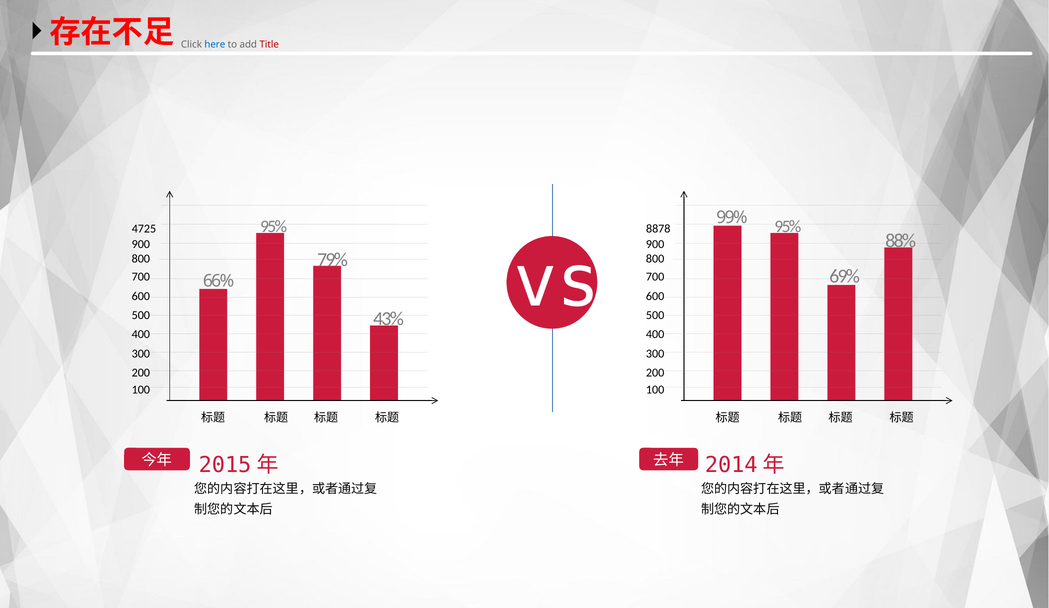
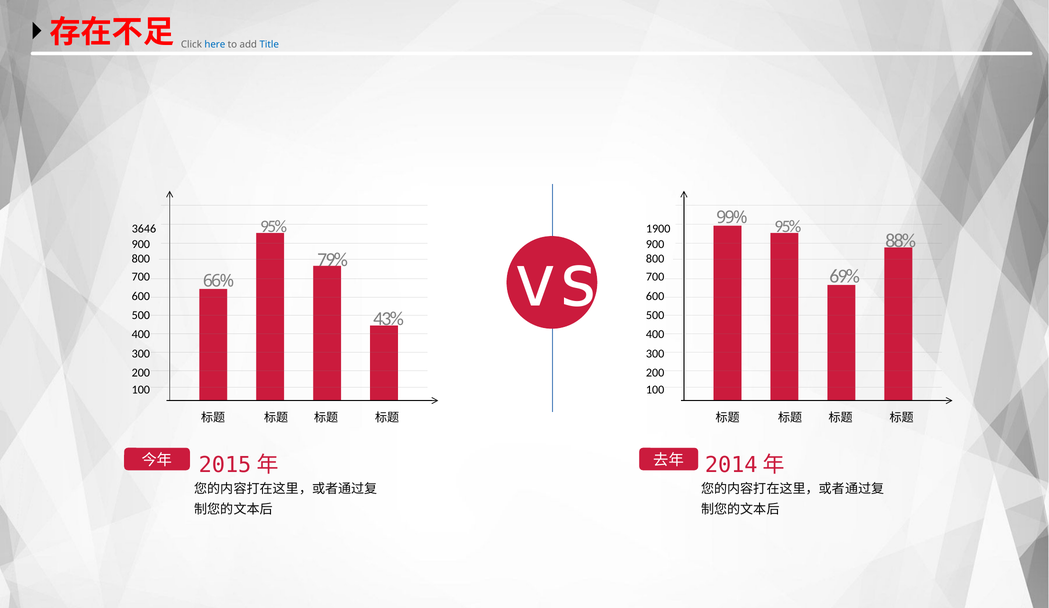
Title colour: red -> blue (269, 44)
4725: 4725 -> 3646 (144, 228)
8878: 8878 -> 1900 (658, 228)
